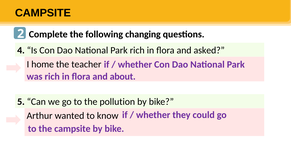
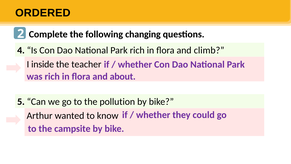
CAMPSITE: CAMPSITE -> ORDERED (43, 13)
asked: asked -> climb (209, 50)
home: home -> inside (43, 64)
